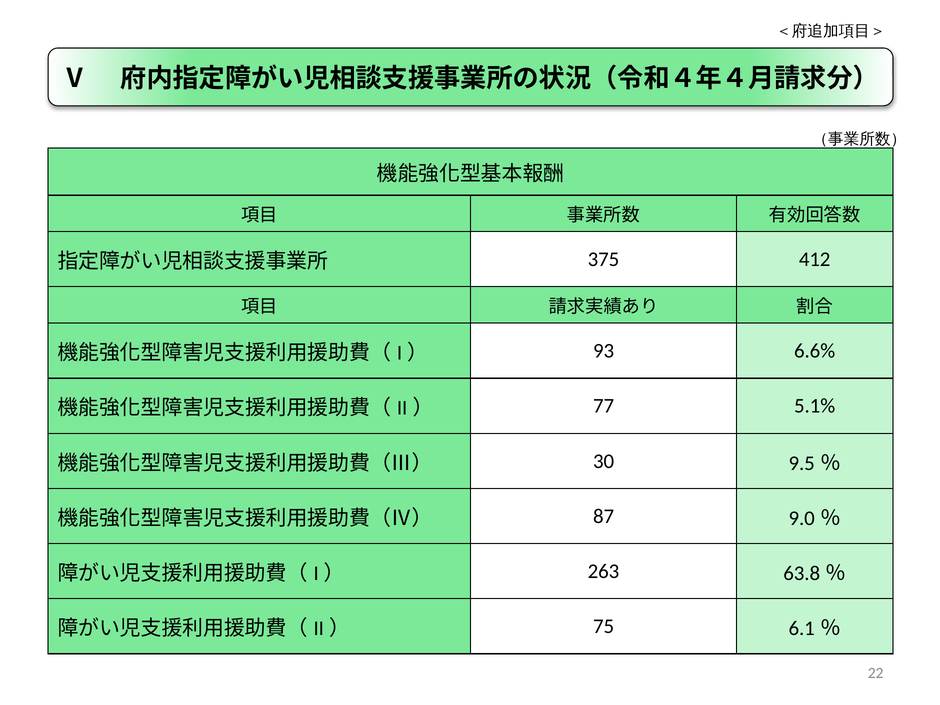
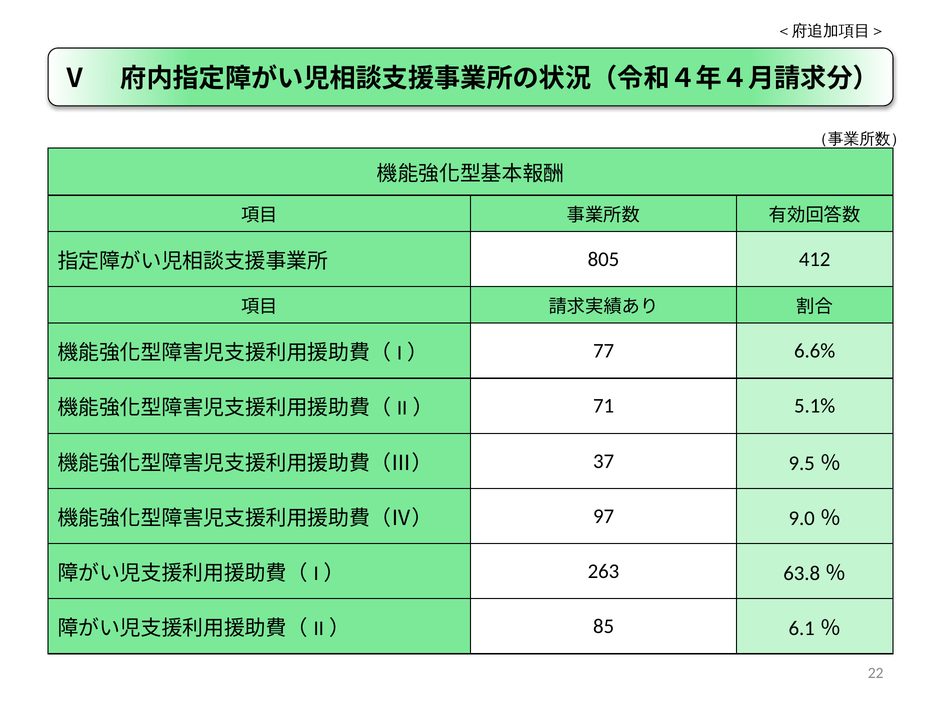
375: 375 -> 805 (603, 259)
93: 93 -> 77 (604, 351)
77: 77 -> 71 (604, 406)
30: 30 -> 37 (604, 461)
87: 87 -> 97 (604, 516)
75: 75 -> 85 (604, 626)
